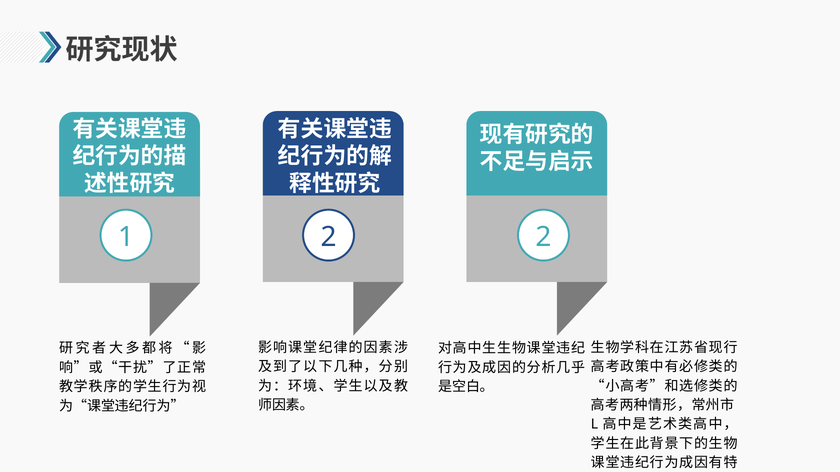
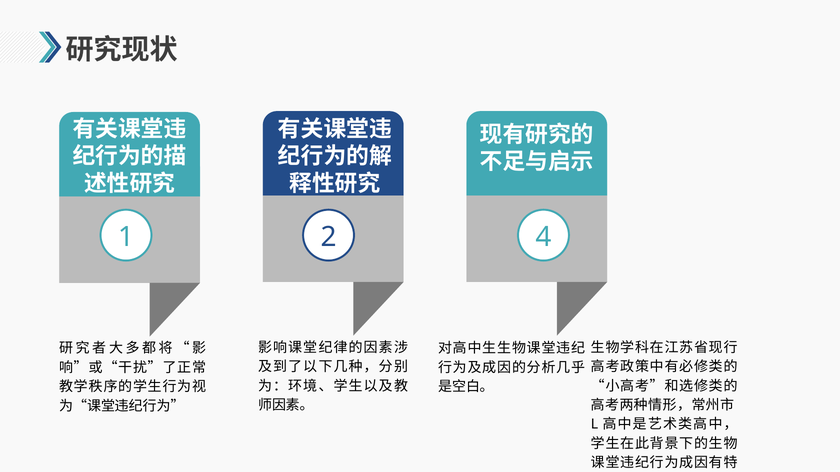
2 2: 2 -> 4 (543, 237)
